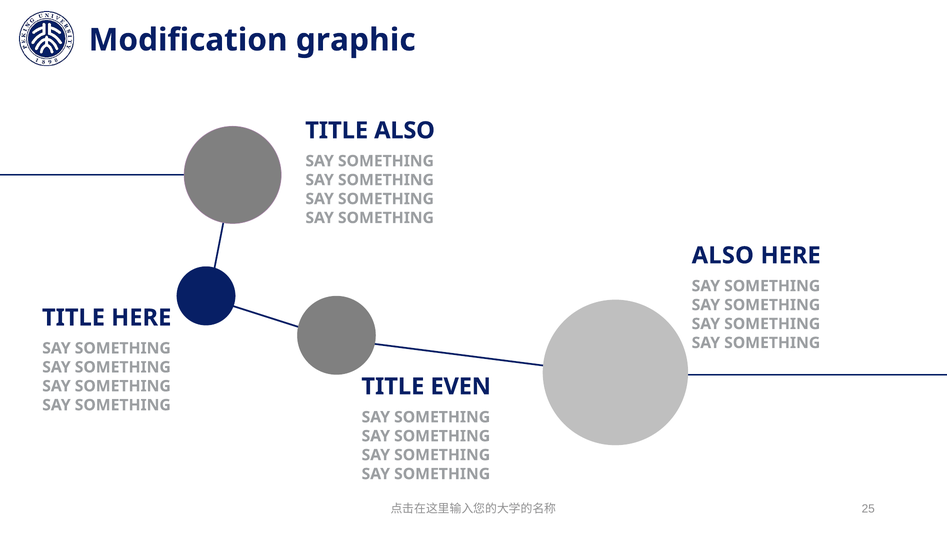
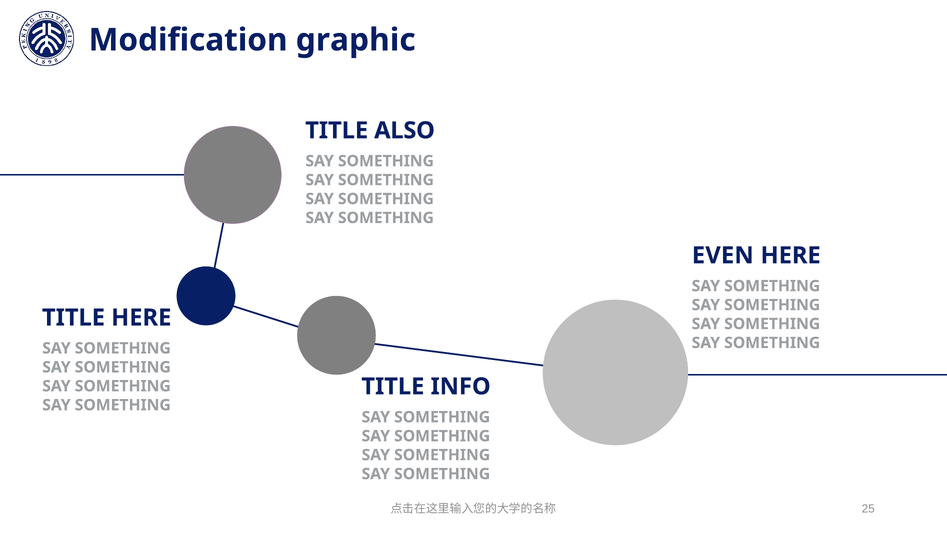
ALSO: ALSO -> EVEN (723, 255)
EVEN: EVEN -> INFO (461, 386)
